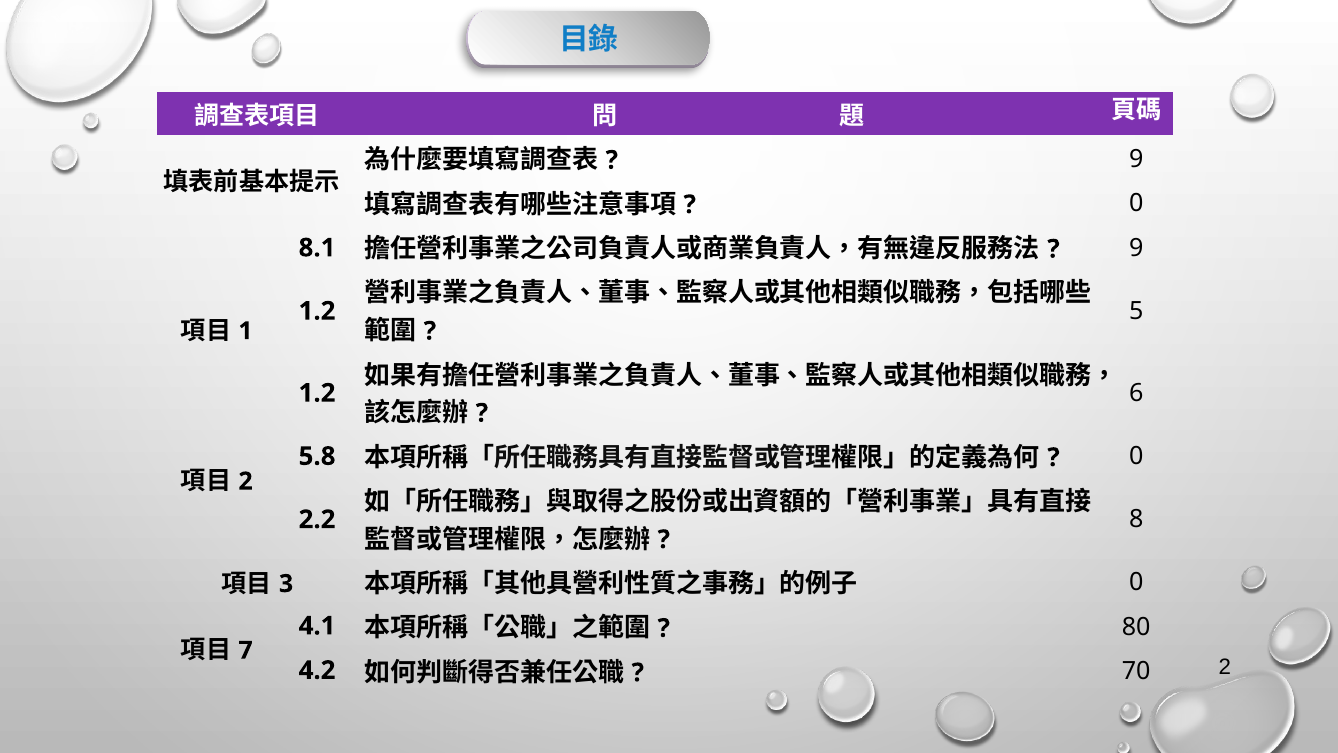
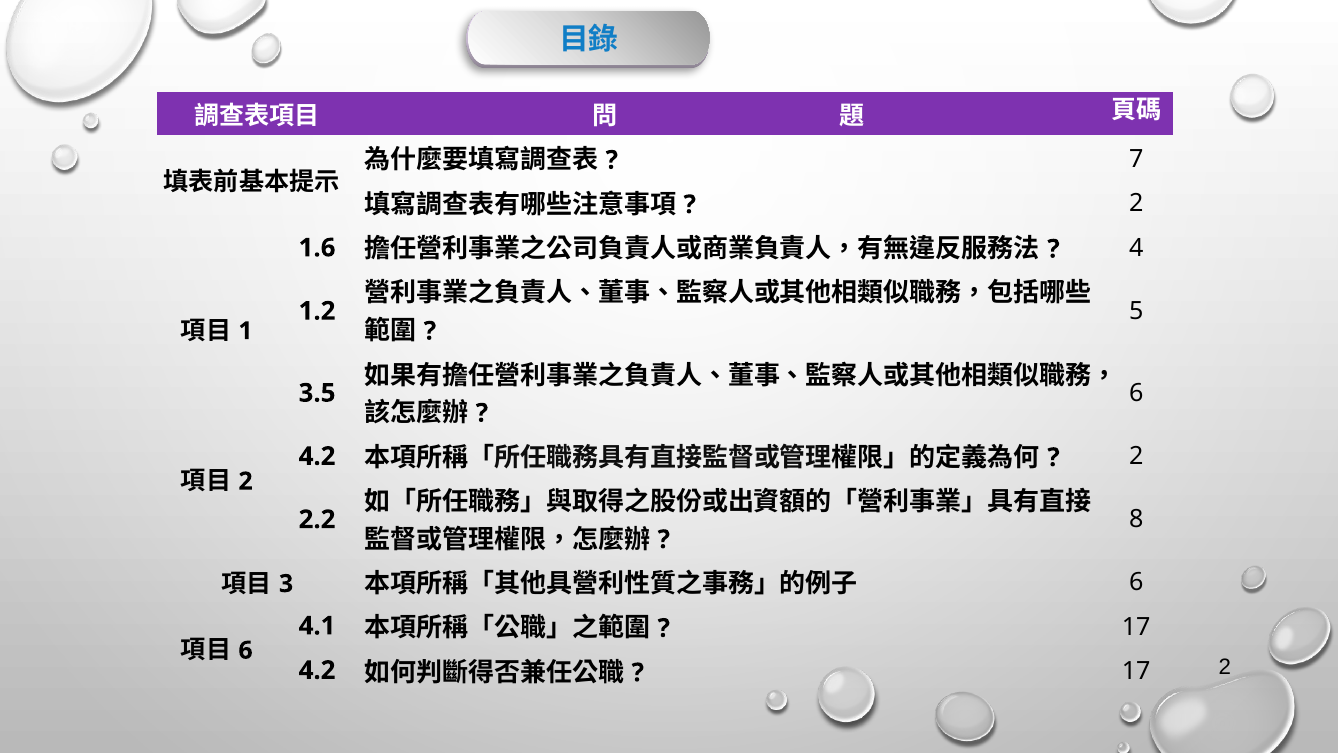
9: 9 -> 7 (1136, 159)
0: 0 -> 2 (1136, 203)
8.1: 8.1 -> 1.6 (317, 248)
9: 9 -> 4 (1136, 248)
1.2: 1.2 -> 3.5 (317, 393)
5.8: 5.8 -> 4.2 (317, 456)
0: 0 -> 2 (1136, 456)
0: 0 -> 6 (1136, 582)
80: 80 -> 17 (1136, 627)
7: 7 -> 6 (246, 650)
70: 70 -> 17 (1136, 671)
